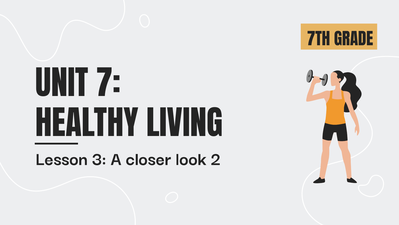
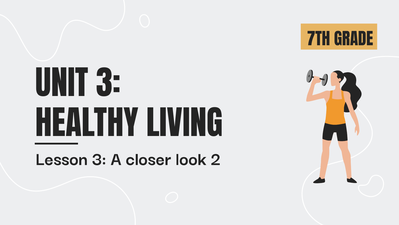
UNIT 7: 7 -> 3 (108, 85)
